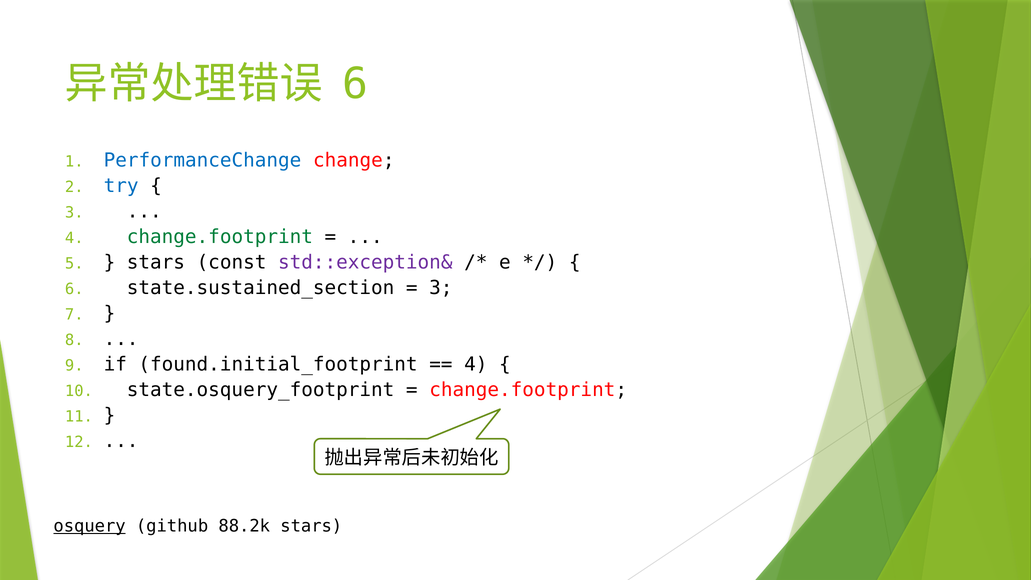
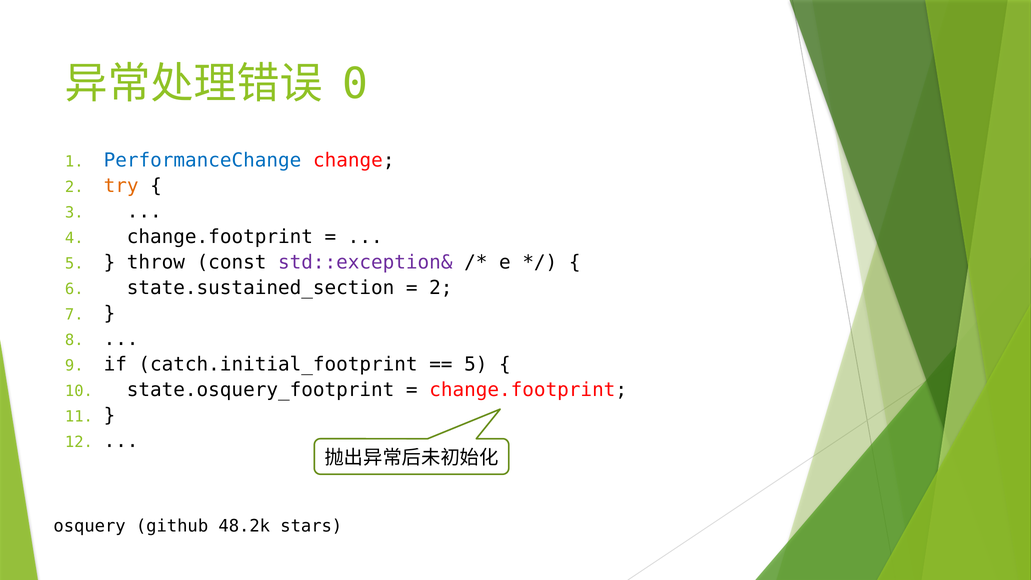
6: 6 -> 0 (355, 84)
try colour: blue -> orange (121, 186)
change.footprint colour: green -> black (220, 237)
stars: stars -> throw (156, 262)
3: 3 -> 2 (441, 288)
found.initial_footprint: found.initial_footprint -> catch.initial_footprint (278, 365)
4: 4 -> 5 (476, 365)
osquery underline: present -> none (90, 526)
88.2k: 88.2k -> 48.2k (244, 526)
